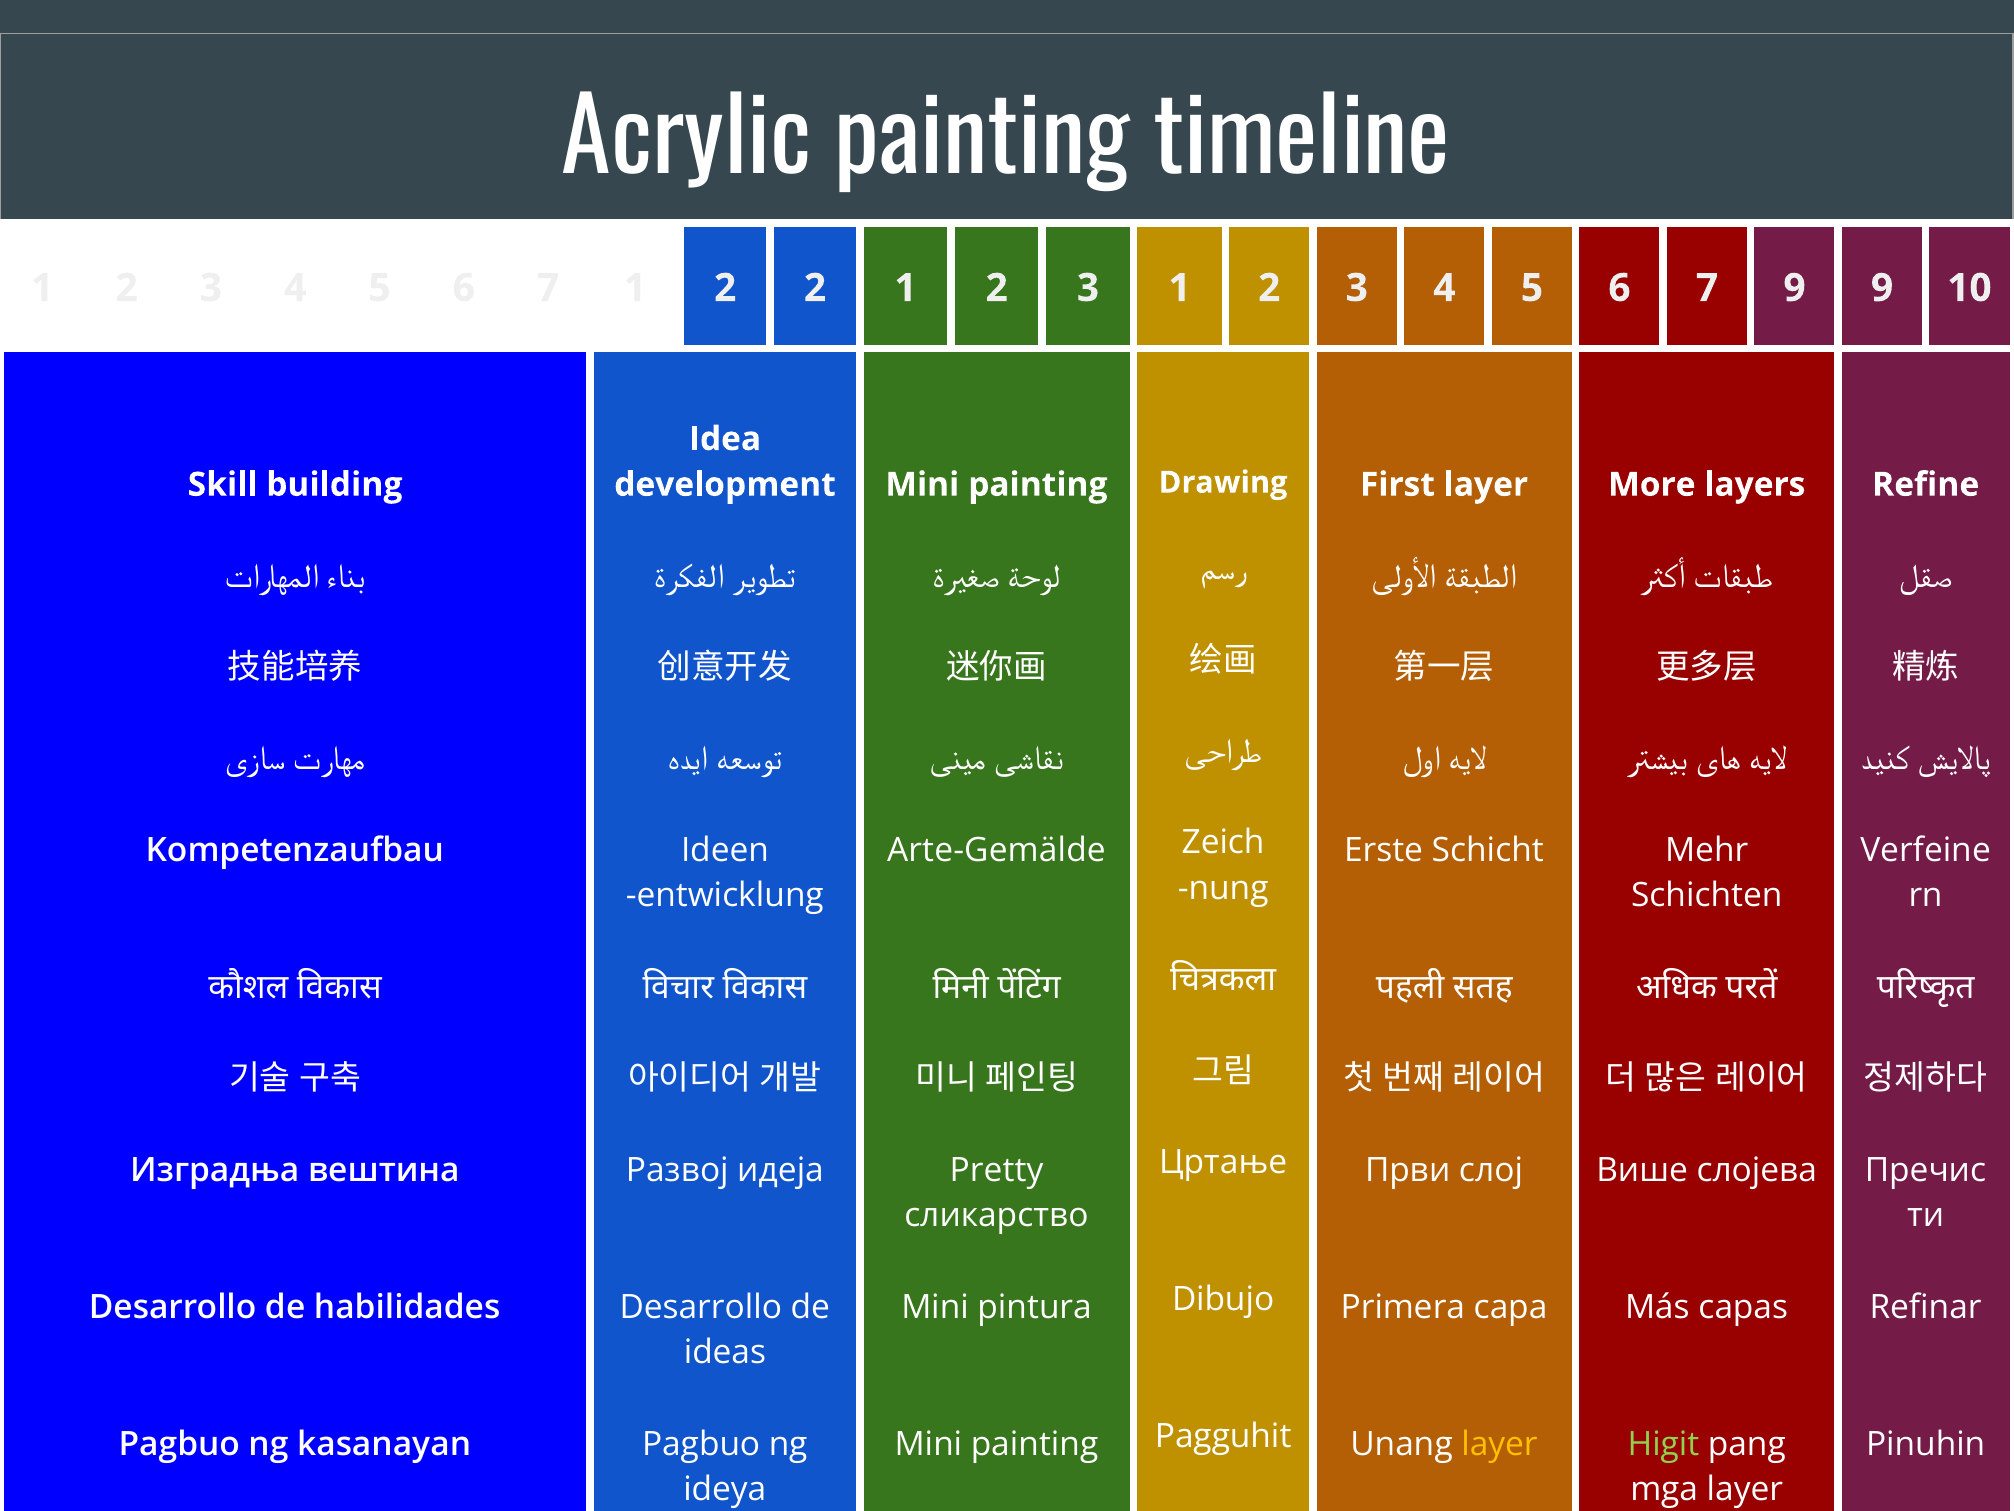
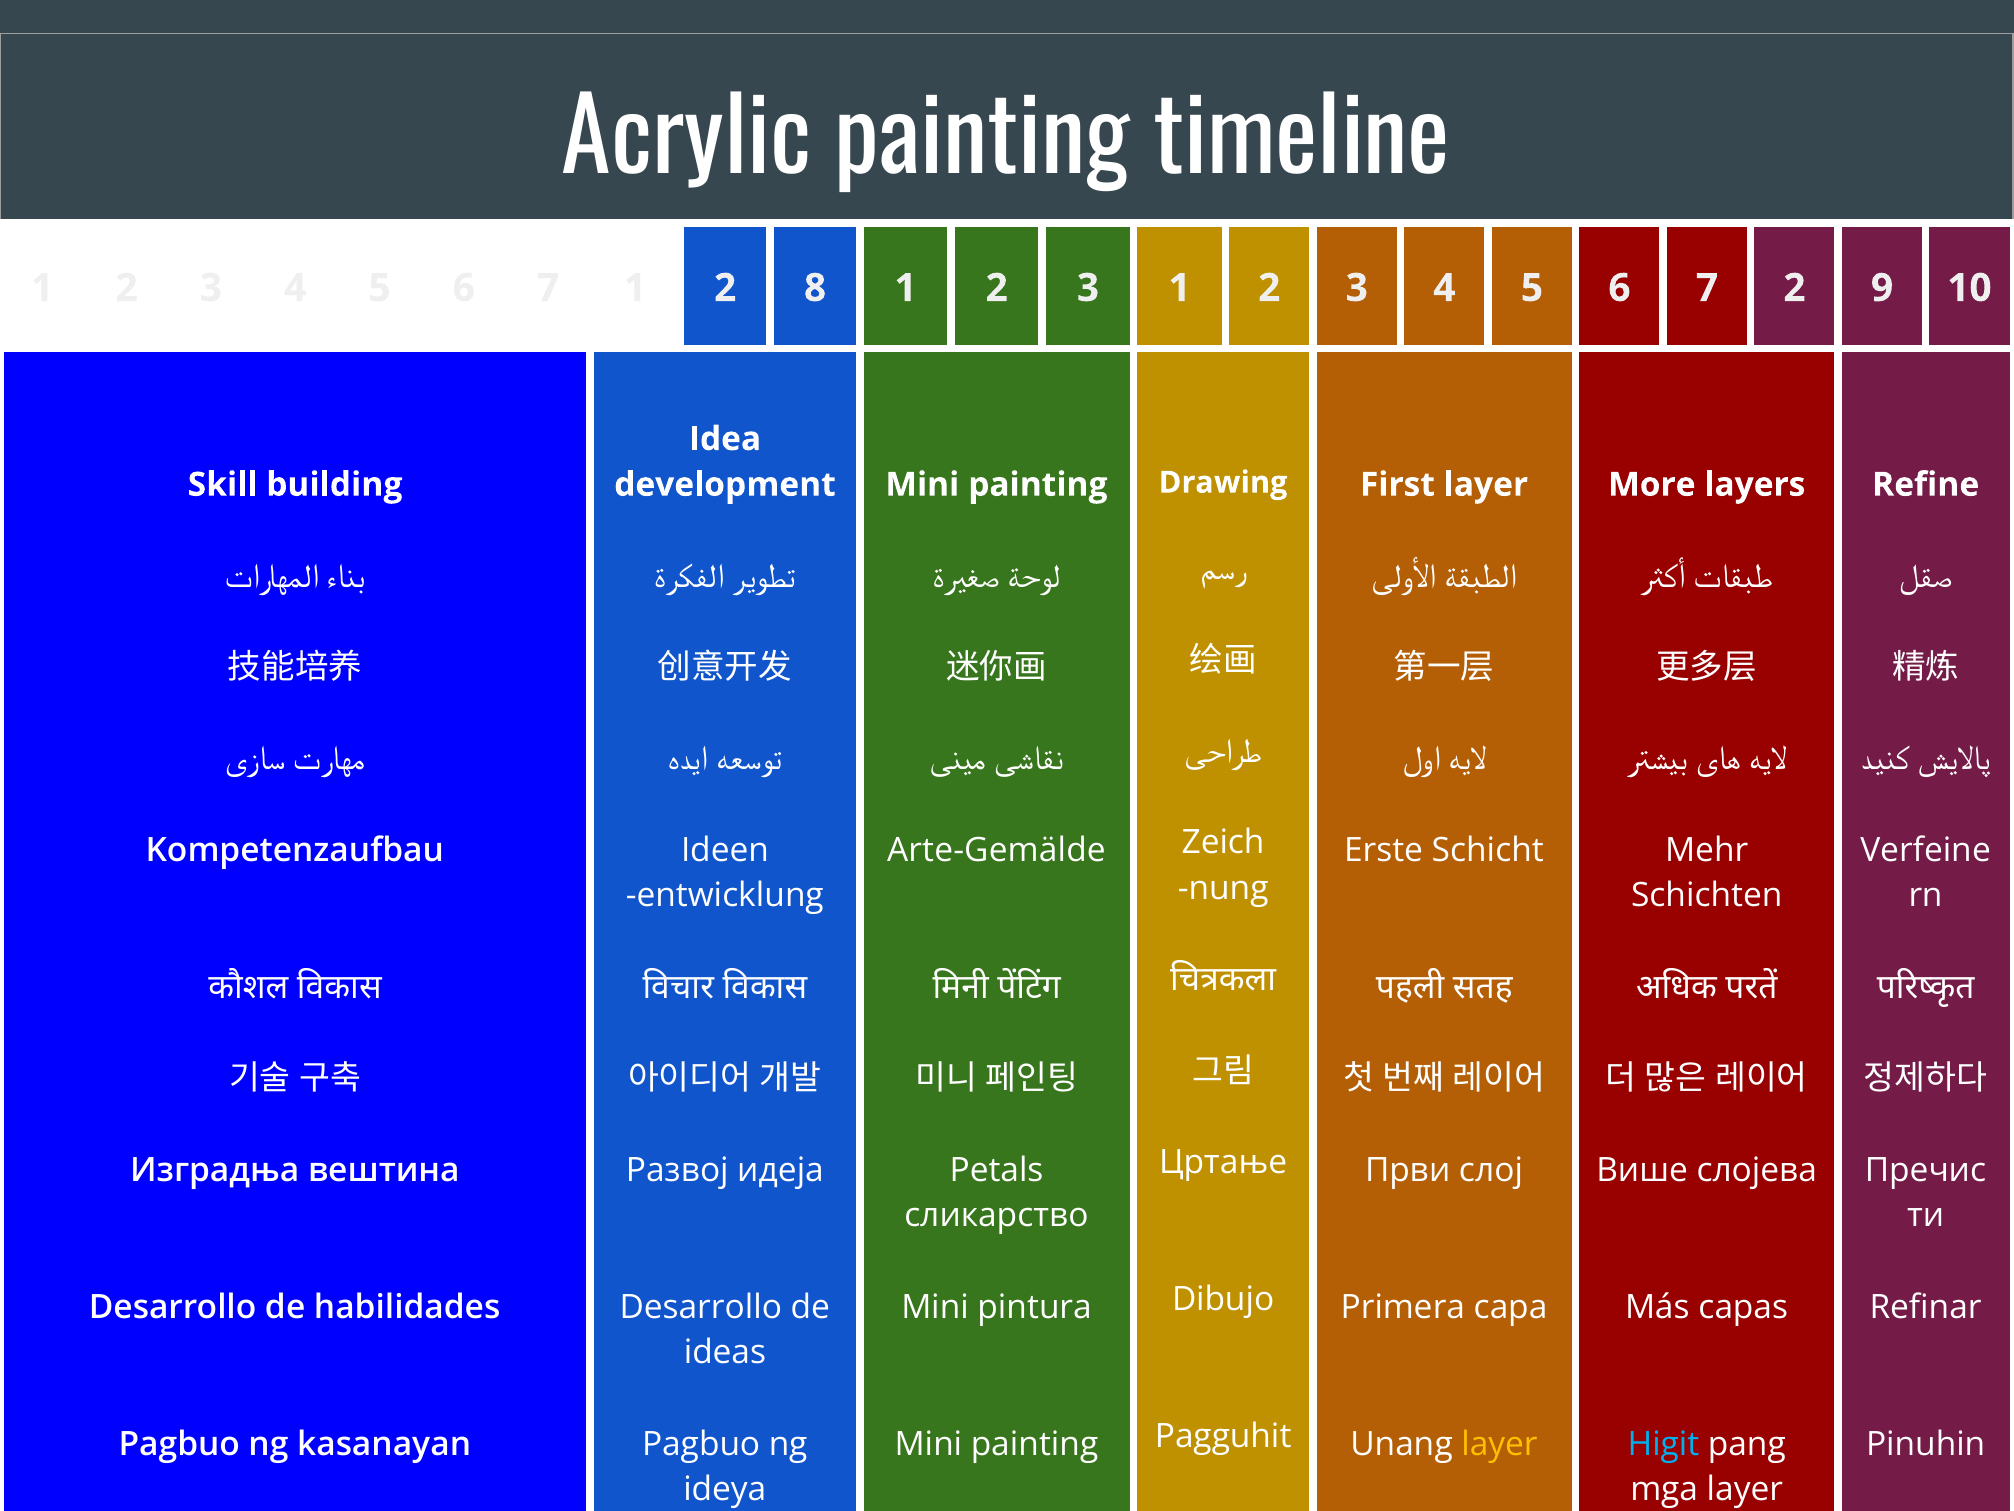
2 2: 2 -> 8 (815, 288)
7 9: 9 -> 2 (1795, 288)
Pretty: Pretty -> Petals (997, 1170)
Higit colour: light green -> light blue (1663, 1444)
